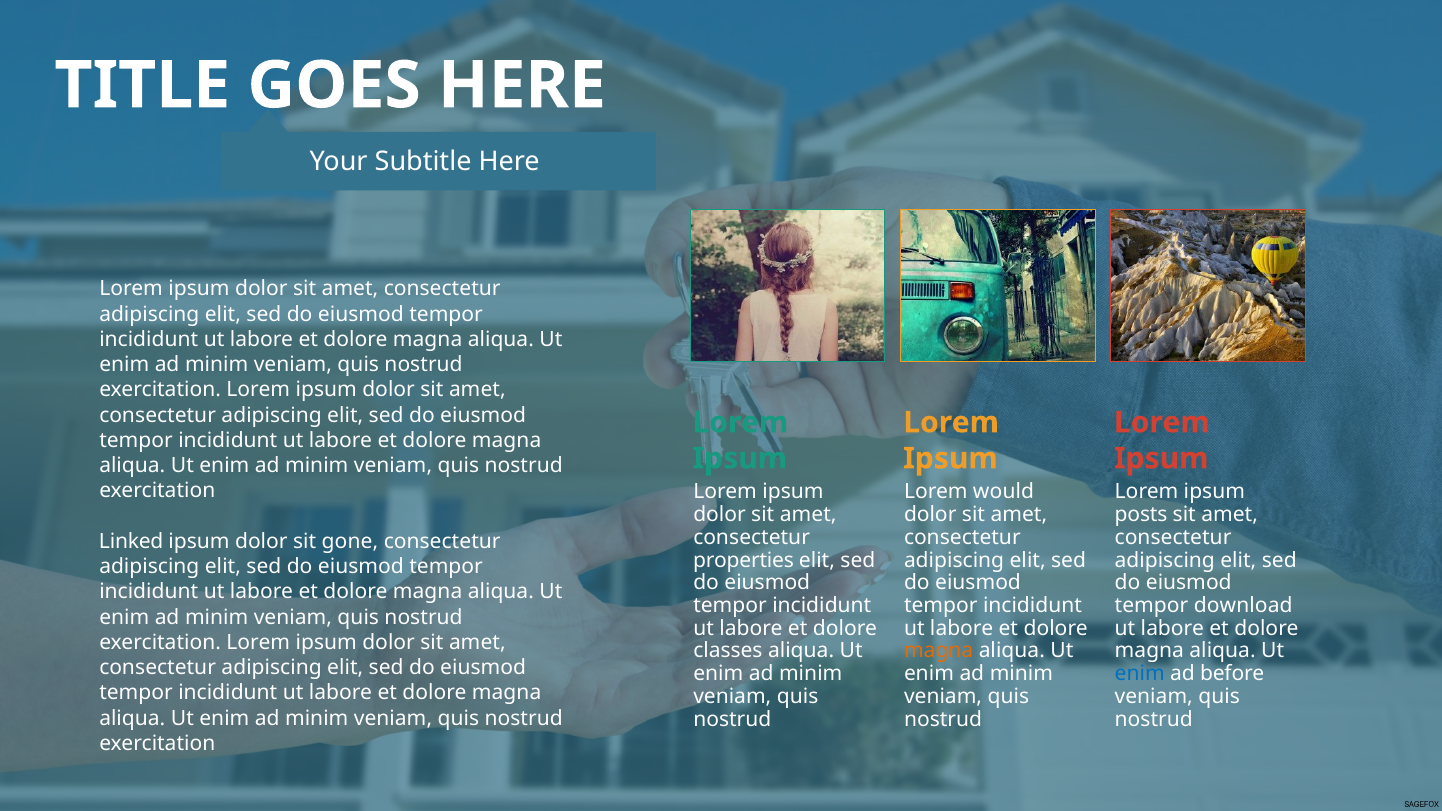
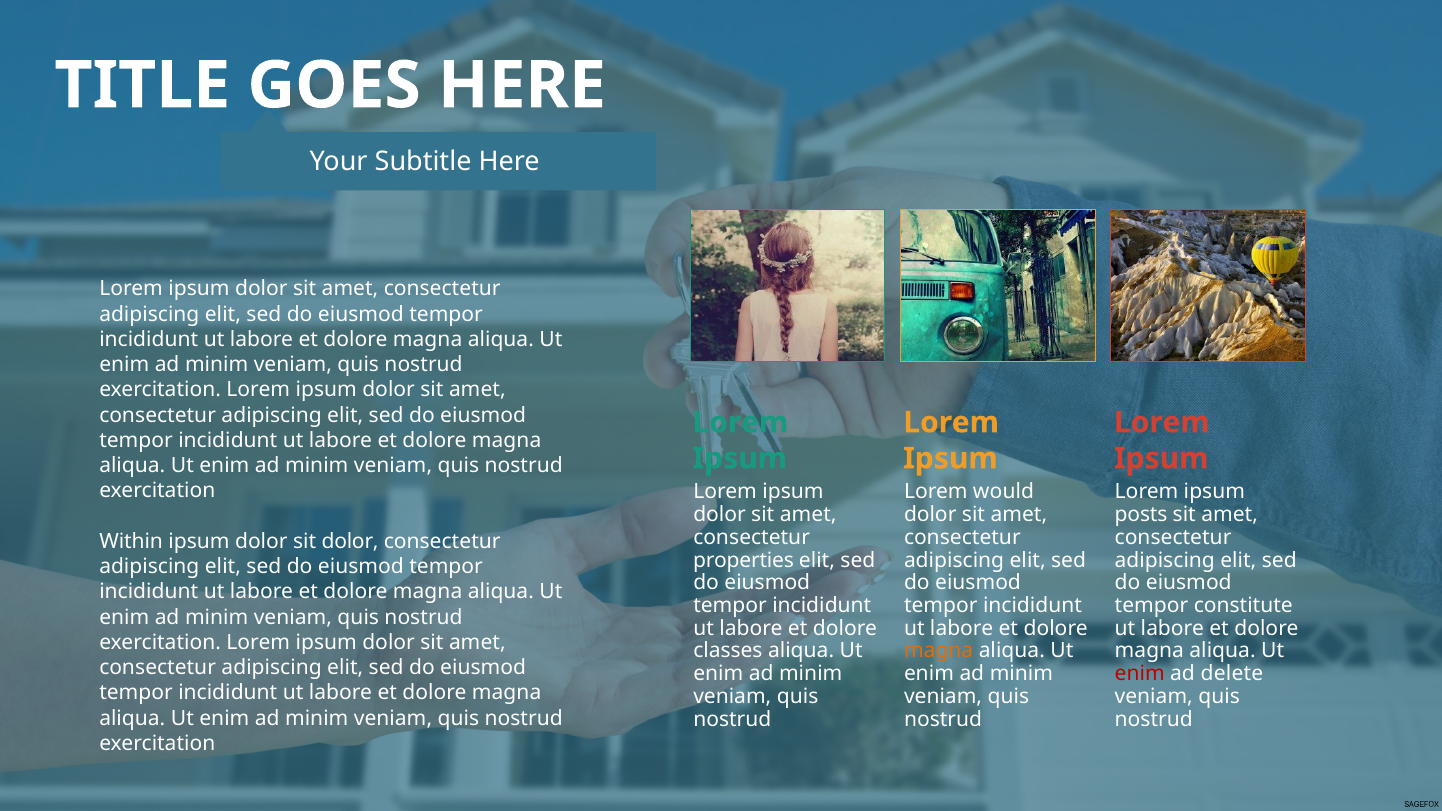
Linked: Linked -> Within (131, 541)
sit gone: gone -> dolor (350, 541)
download: download -> constitute (1243, 606)
enim colour: blue -> red (1140, 674)
before: before -> delete (1232, 674)
